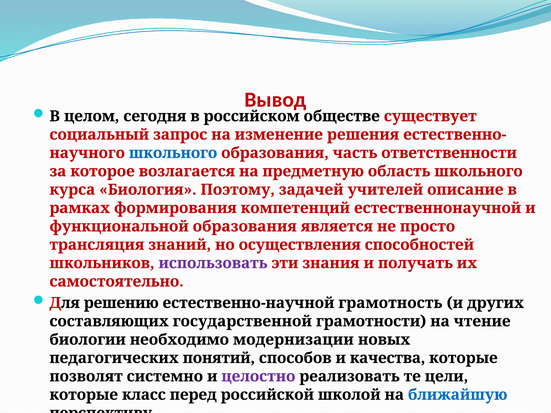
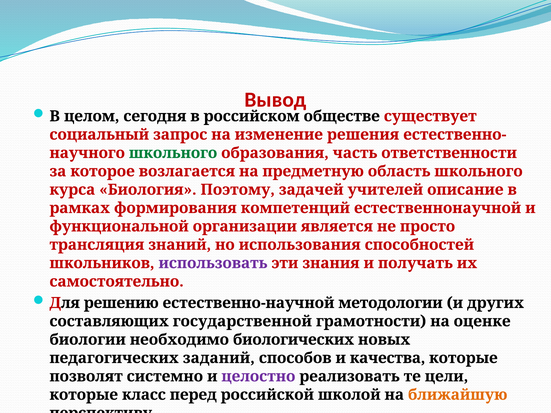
школьного colour: blue -> green (173, 153)
функциональной образования: образования -> организации (245, 227)
осуществления: осуществления -> использования (300, 245)
грамотность: грамотность -> методологии (391, 303)
чтение: чтение -> оценке (482, 321)
модернизации: модернизации -> биологических (294, 340)
понятий: понятий -> заданий (219, 358)
ближайшую colour: blue -> orange (458, 395)
